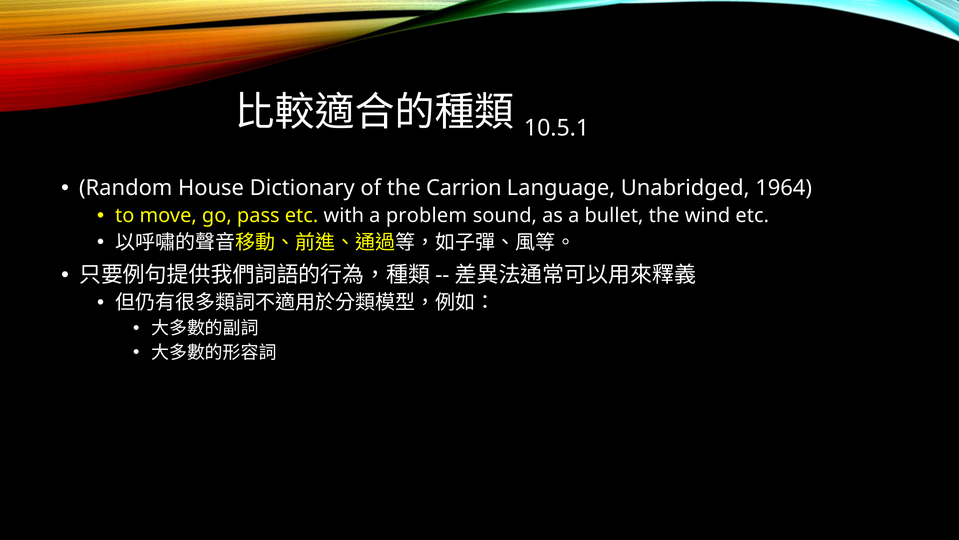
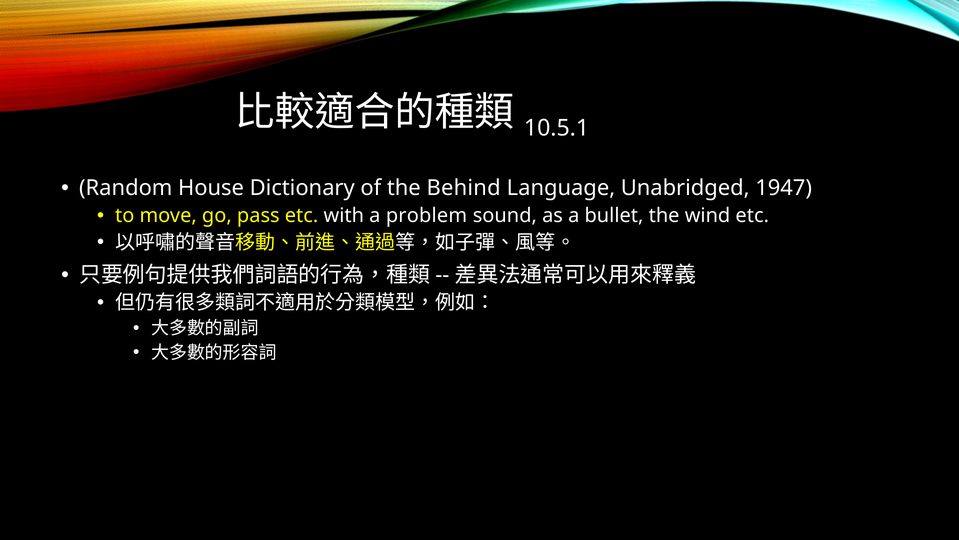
Carrion: Carrion -> Behind (464, 188)
1964: 1964 -> 1947 (784, 188)
